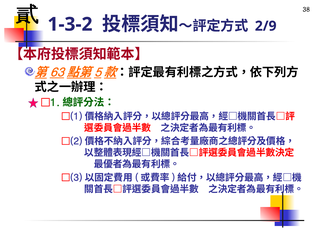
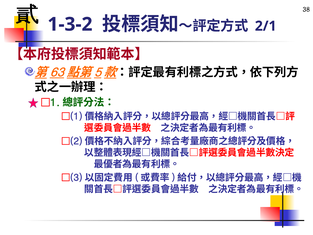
2/9: 2/9 -> 2/1 (266, 26)
